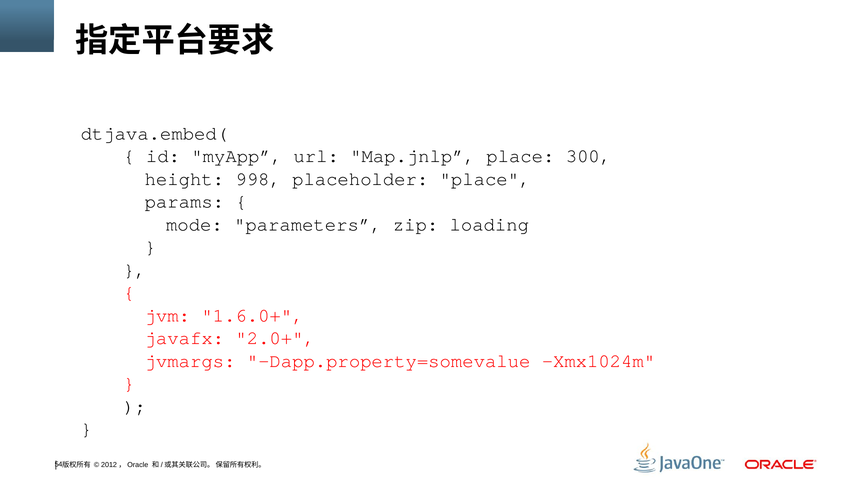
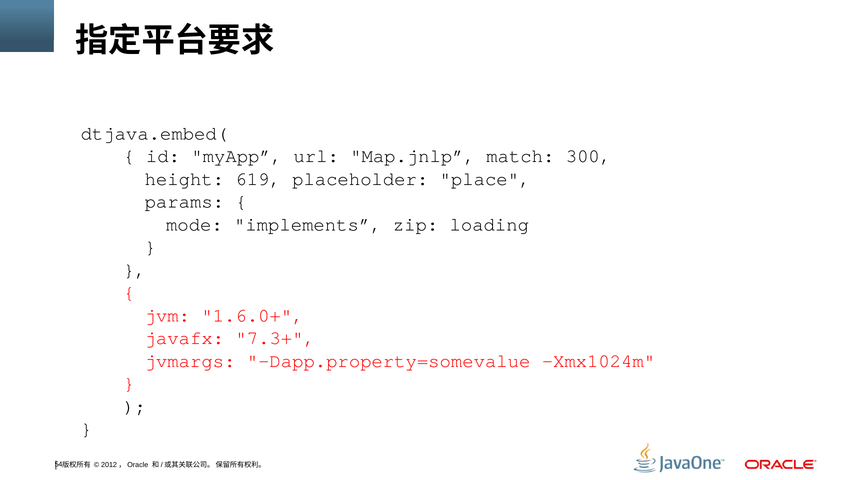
Map.jnlp place: place -> match (520, 156)
998: 998 -> 619 (258, 179)
parameters: parameters -> implements (308, 225)
2.0+: 2.0+ -> 7.3+ (275, 338)
